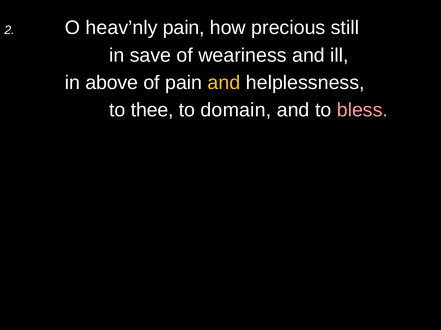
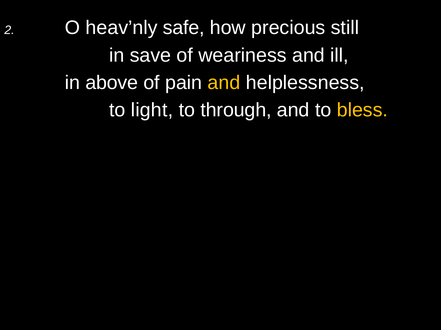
heav’nly pain: pain -> safe (184, 28)
thee: thee -> light (152, 110)
domain: domain -> through (236, 110)
bless colour: pink -> yellow (362, 110)
